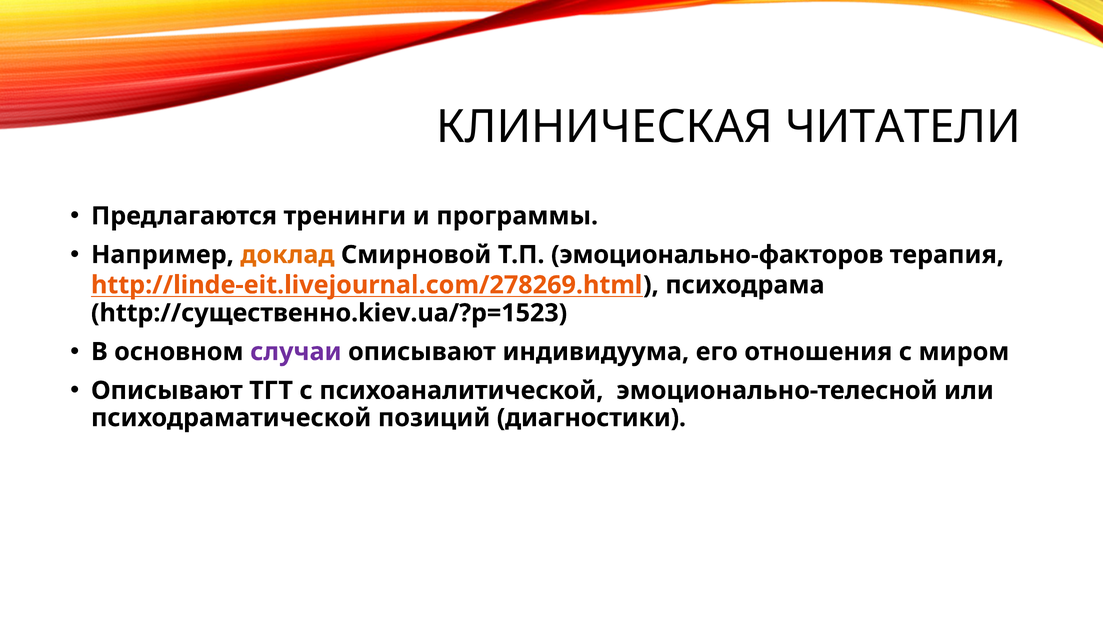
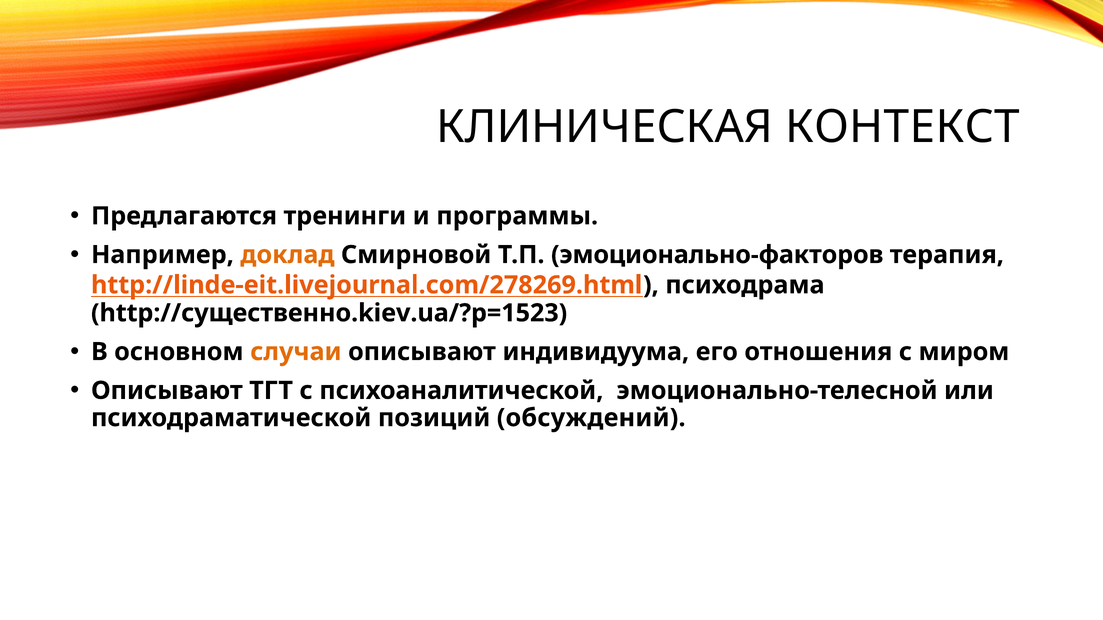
ЧИТАТЕЛИ: ЧИТАТЕЛИ -> КОНТЕКСТ (903, 127)
случаи colour: purple -> orange (296, 352)
диагностики: диагностики -> обсуждений (591, 418)
